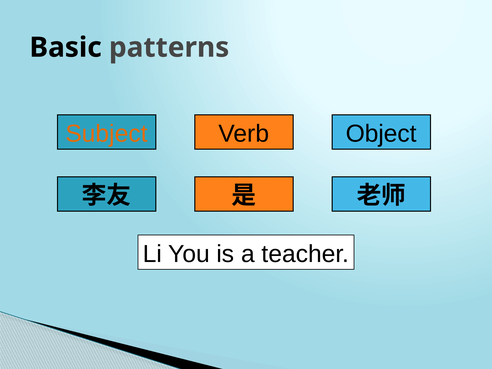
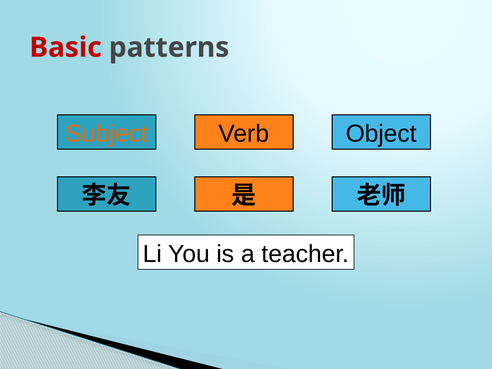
Basic colour: black -> red (66, 47)
